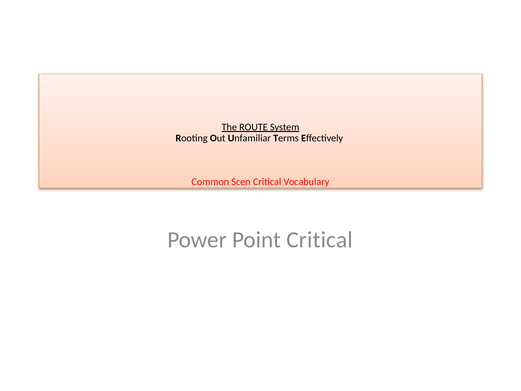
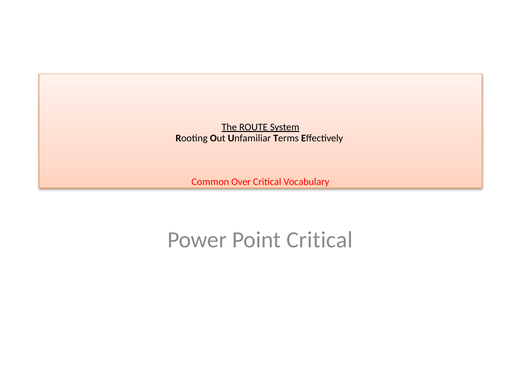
Scen: Scen -> Over (241, 182)
